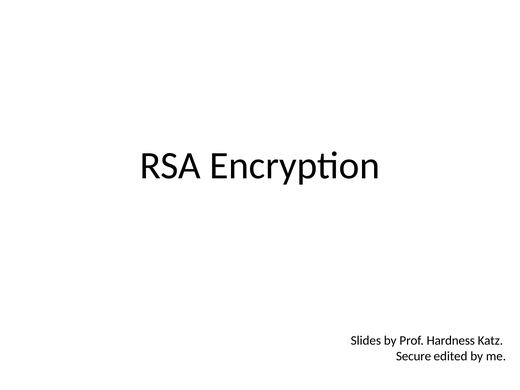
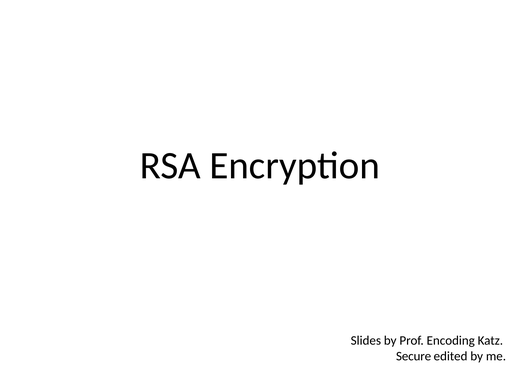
Hardness: Hardness -> Encoding (451, 341)
